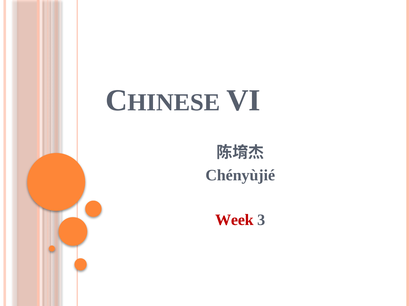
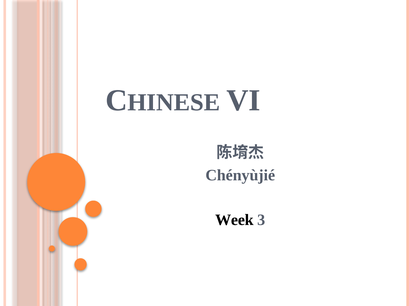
Week colour: red -> black (234, 221)
